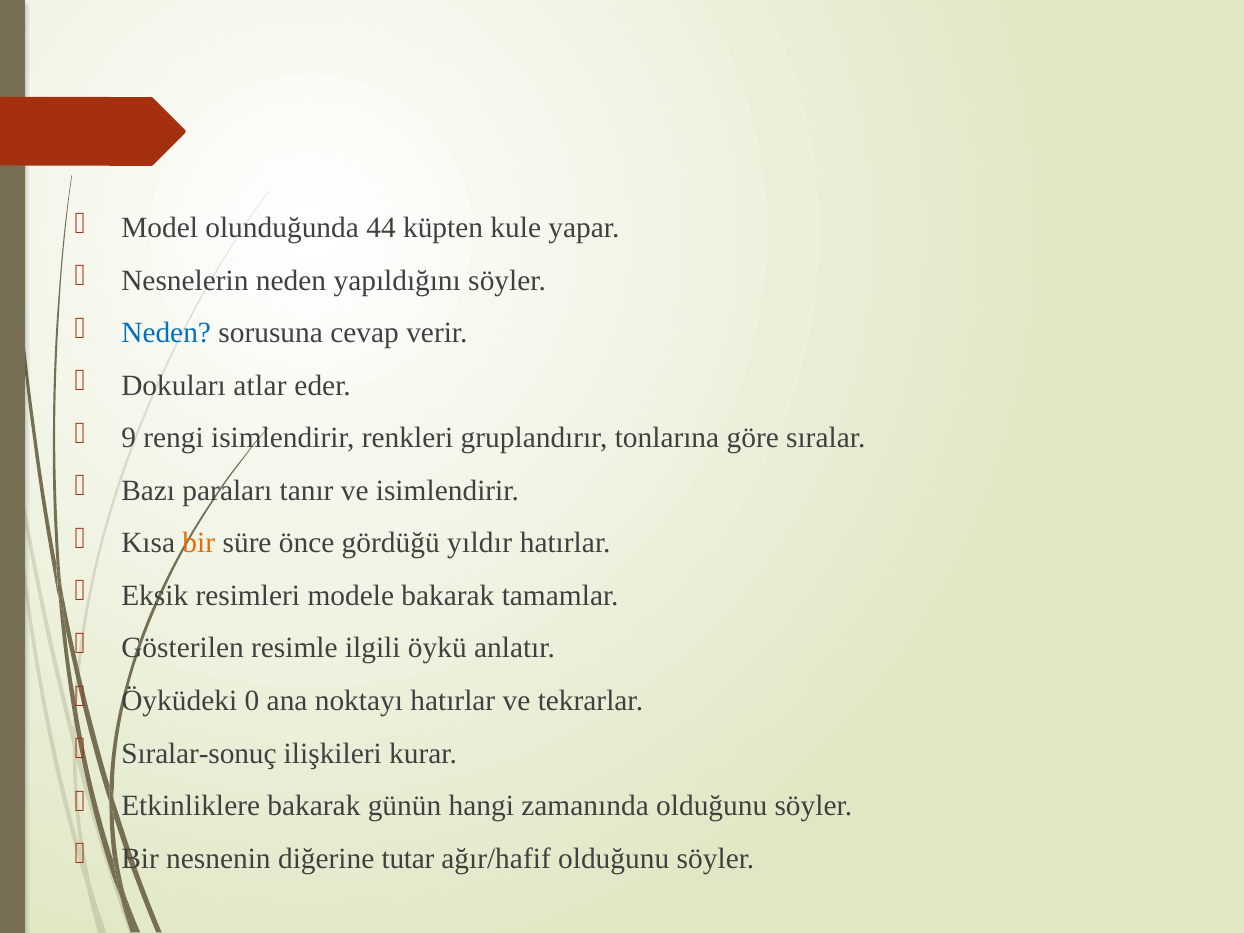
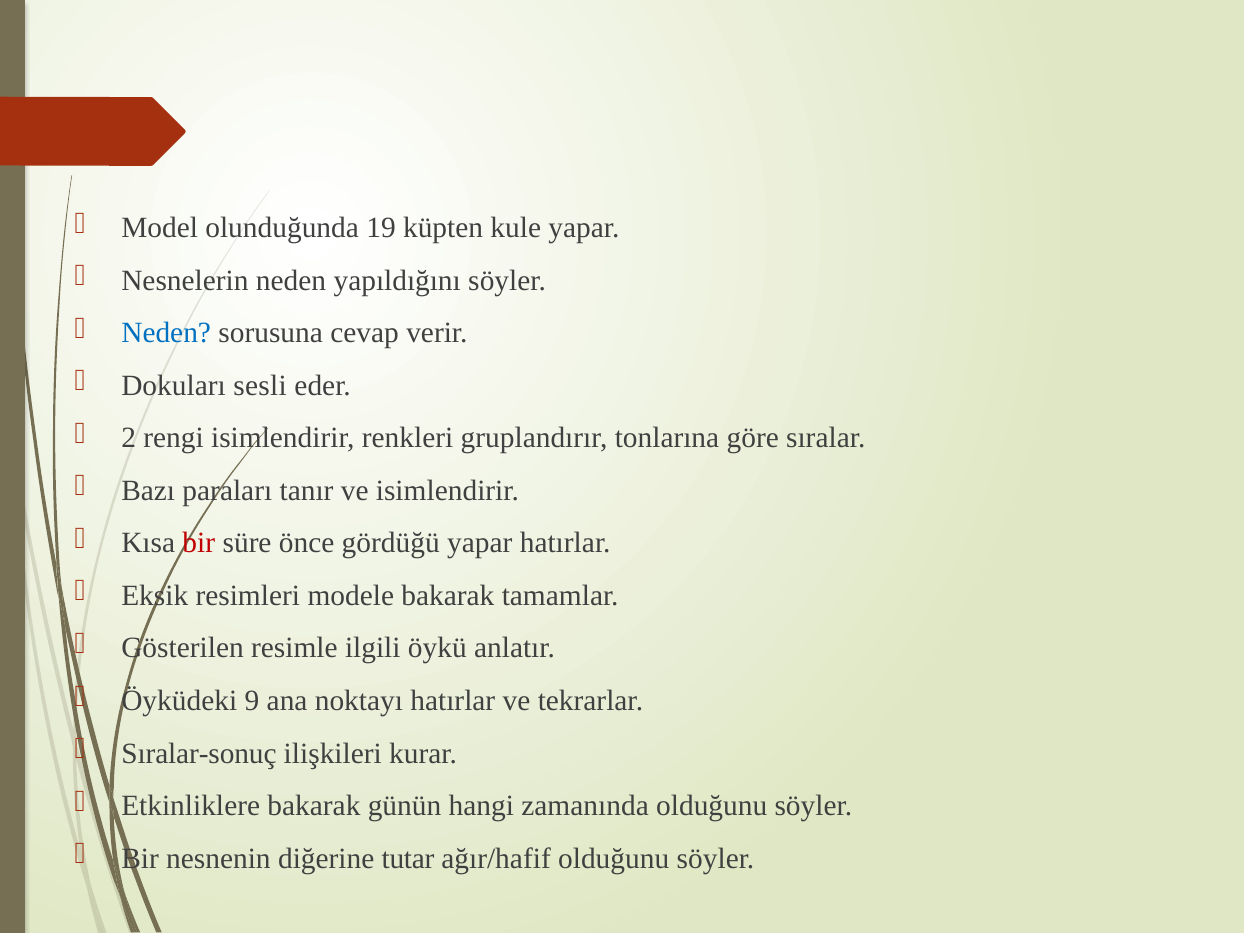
44: 44 -> 19 (381, 228)
atlar: atlar -> sesli (260, 386)
9: 9 -> 2 (129, 438)
bir colour: orange -> red (199, 543)
gördüğü yıldır: yıldır -> yapar (480, 543)
0: 0 -> 9 (252, 701)
